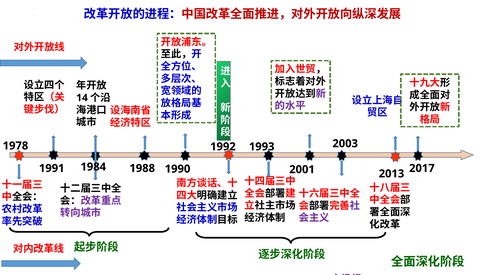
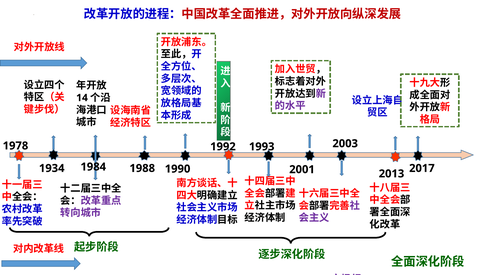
1991: 1991 -> 1934 (52, 168)
